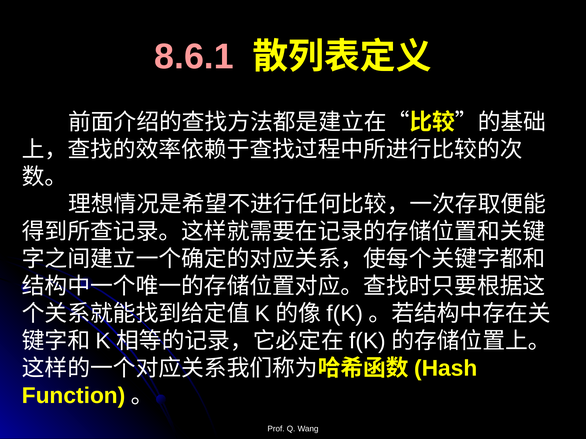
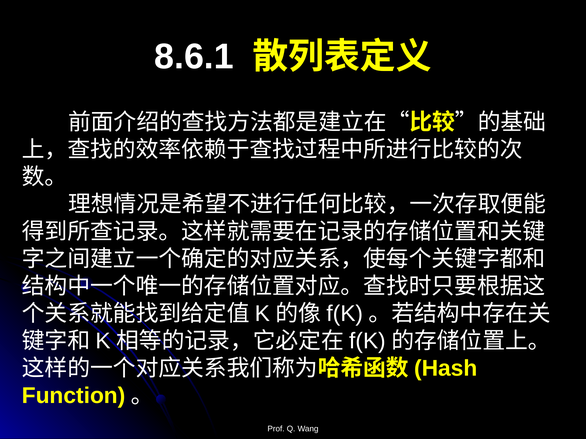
8.6.1 colour: pink -> white (194, 57)
